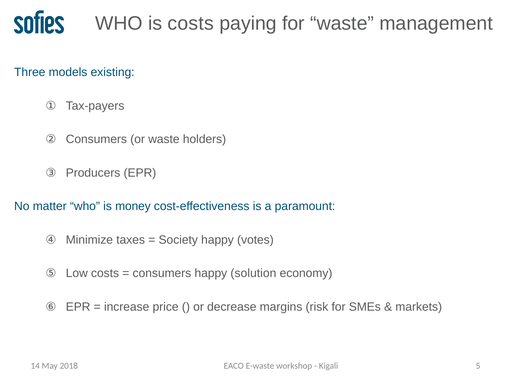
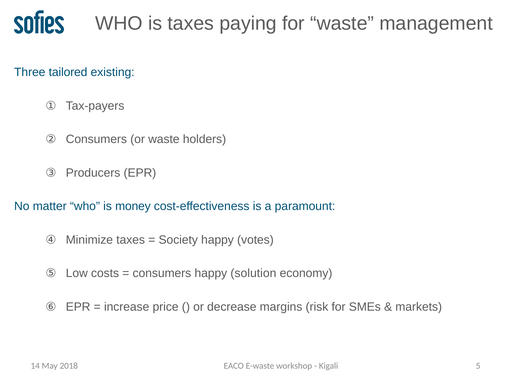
is costs: costs -> taxes (191, 24)
models: models -> tailored (68, 72)
